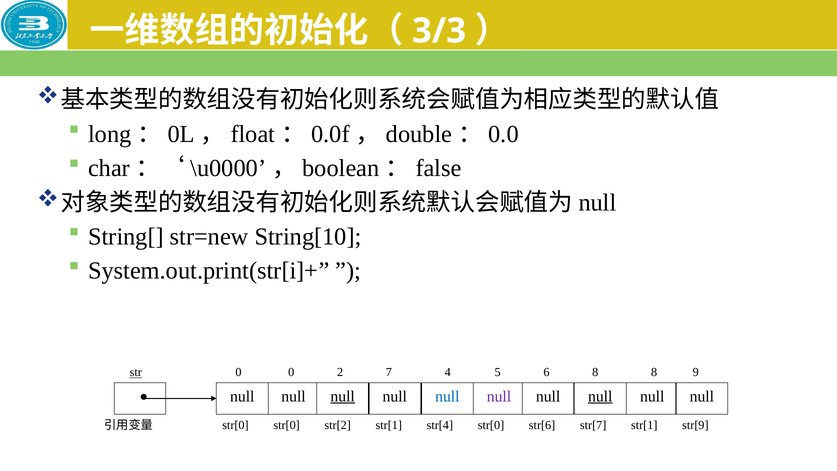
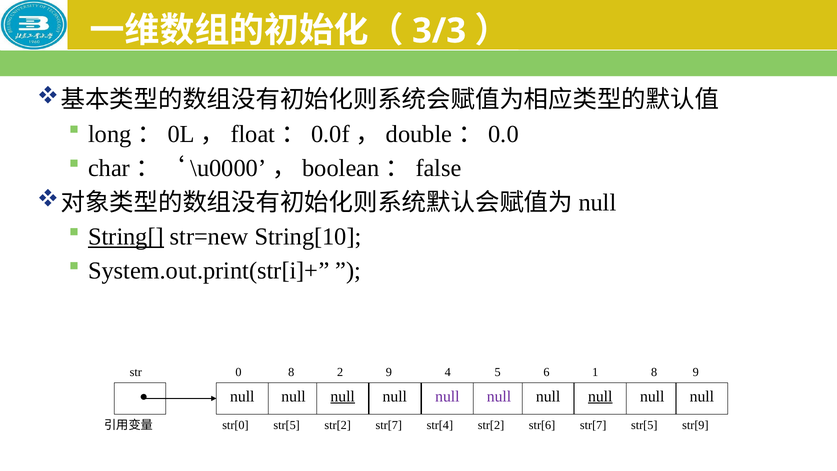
String[ underline: none -> present (126, 237)
str underline: present -> none (136, 372)
0 0: 0 -> 8 (291, 372)
2 7: 7 -> 9 (389, 372)
6 8: 8 -> 1 (595, 372)
null colour: blue -> purple (447, 396)
str[0: str[0 -> str[2 (491, 425)
str[7 str[1: str[1 -> str[5 (644, 425)
str[0 str[0: str[0 -> str[5 (287, 425)
str[2 str[1: str[1 -> str[7 (389, 425)
